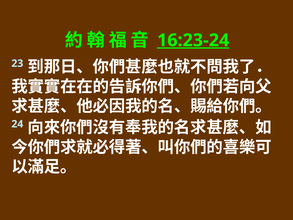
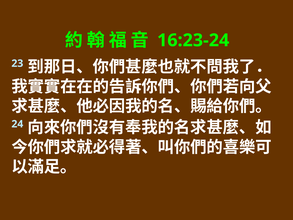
16:23-24 underline: present -> none (193, 40)
